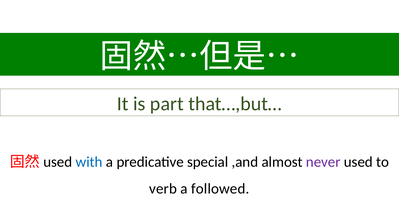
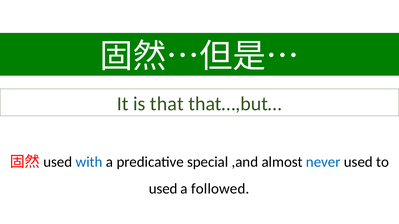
part: part -> that (167, 104)
never colour: purple -> blue (323, 162)
verb: verb -> used (163, 189)
